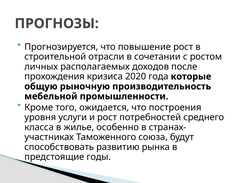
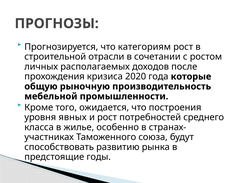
повышение: повышение -> категориям (144, 47)
услуги: услуги -> явных (73, 117)
